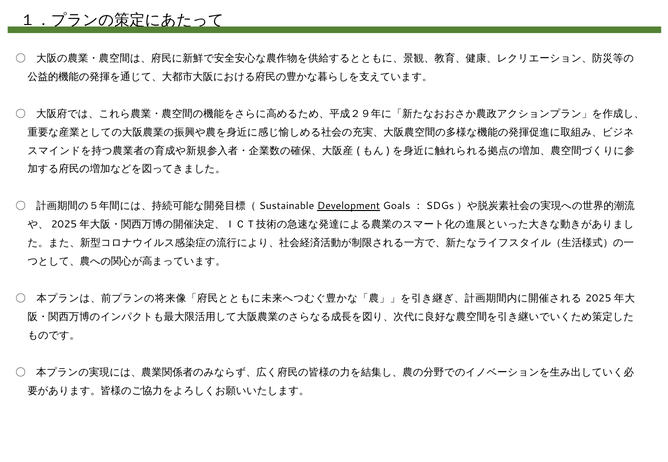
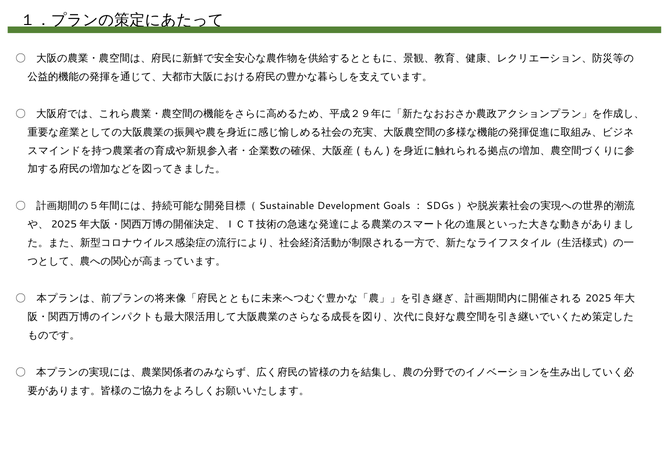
Development underline: present -> none (349, 206)
